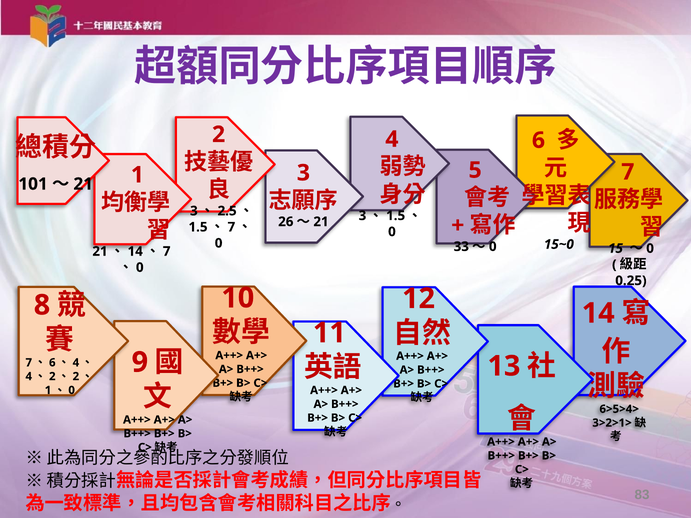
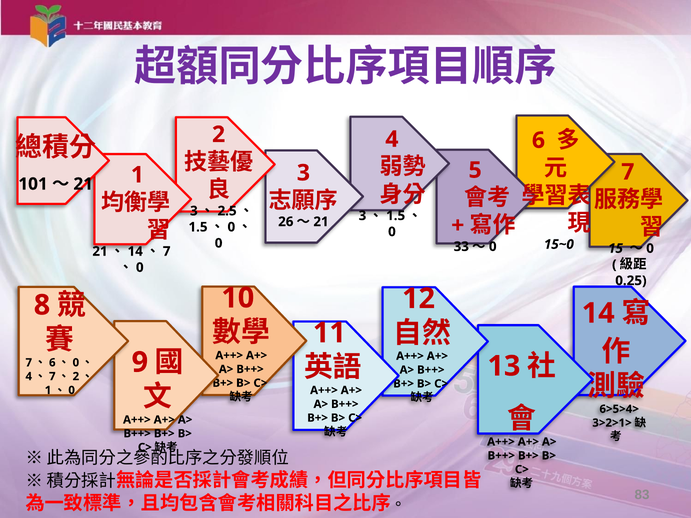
7: 7 -> 0 (231, 227)
4: 4 -> 0 (76, 363)
2: 2 -> 7 (52, 377)
